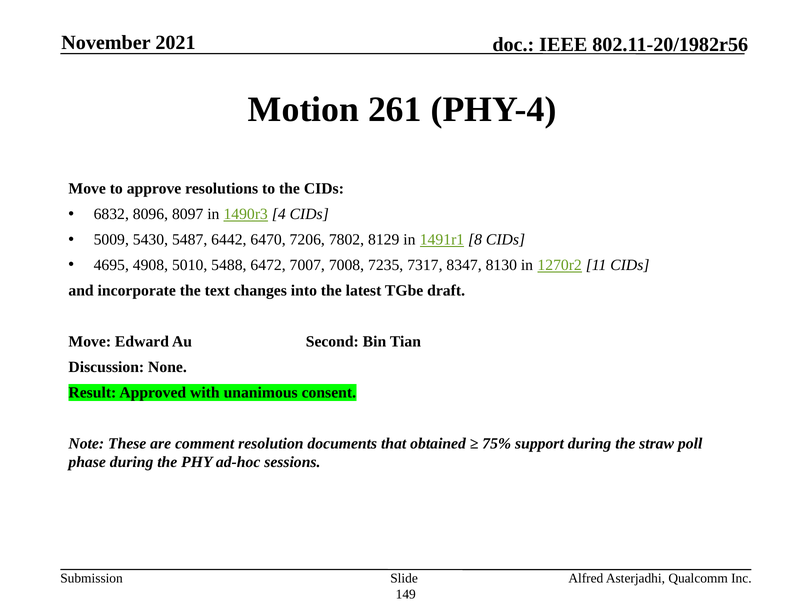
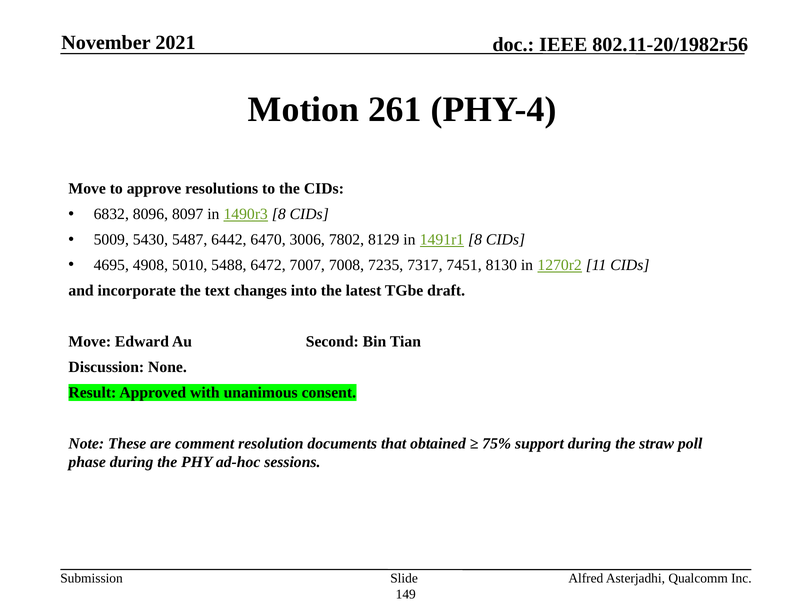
1490r3 4: 4 -> 8 (279, 214)
7206: 7206 -> 3006 (307, 240)
8347: 8347 -> 7451 (464, 265)
